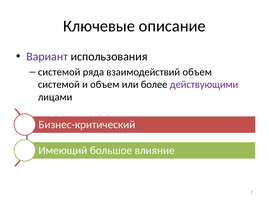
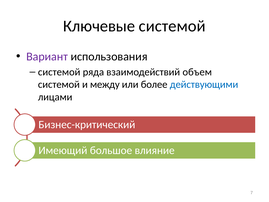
Ключевые описание: описание -> системой (172, 26)
и объем: объем -> между (105, 84)
действующими colour: purple -> blue (204, 84)
